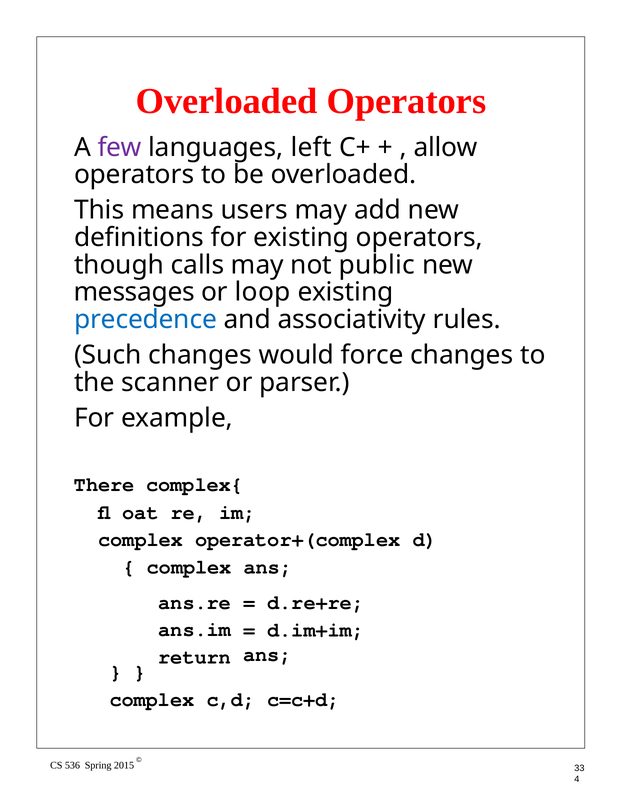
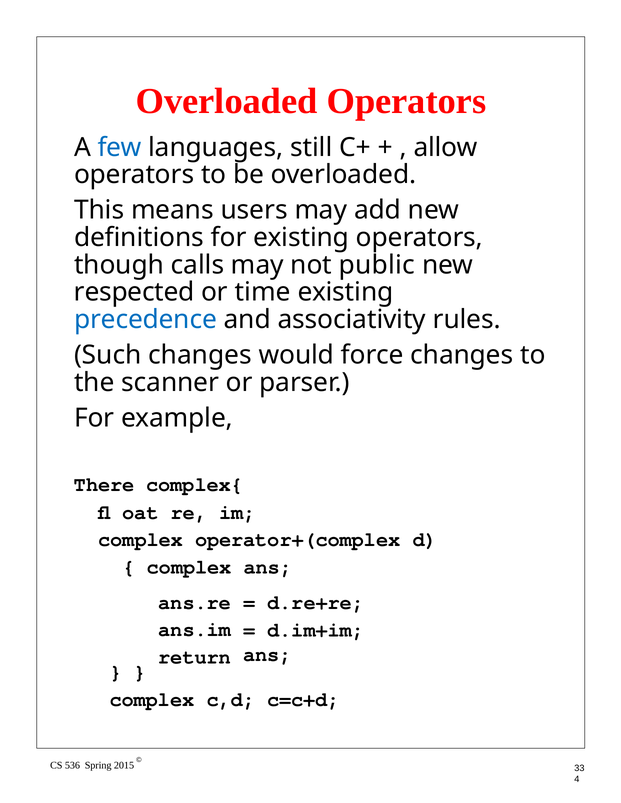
few colour: purple -> blue (120, 147)
left: left -> still (311, 147)
messages: messages -> respected (134, 293)
loop: loop -> time (263, 293)
